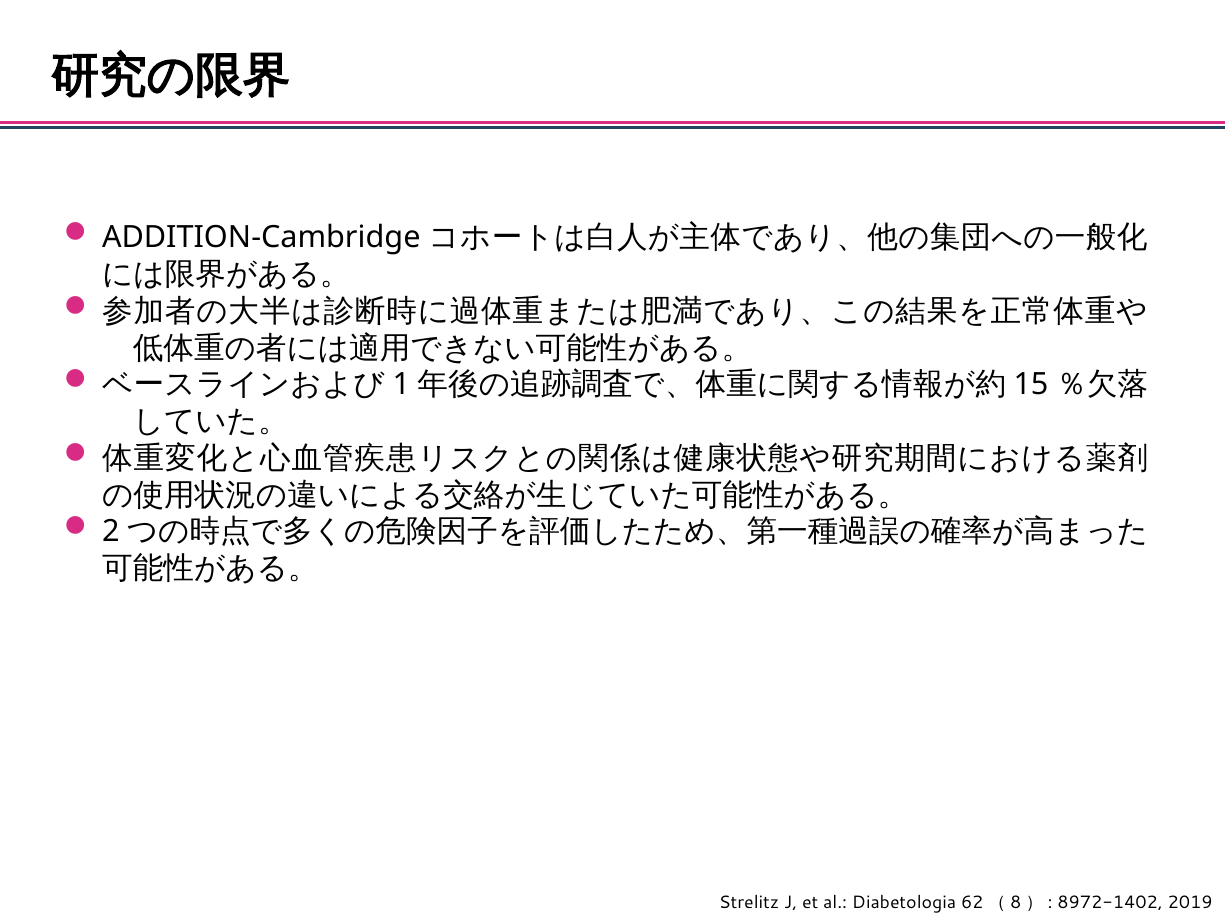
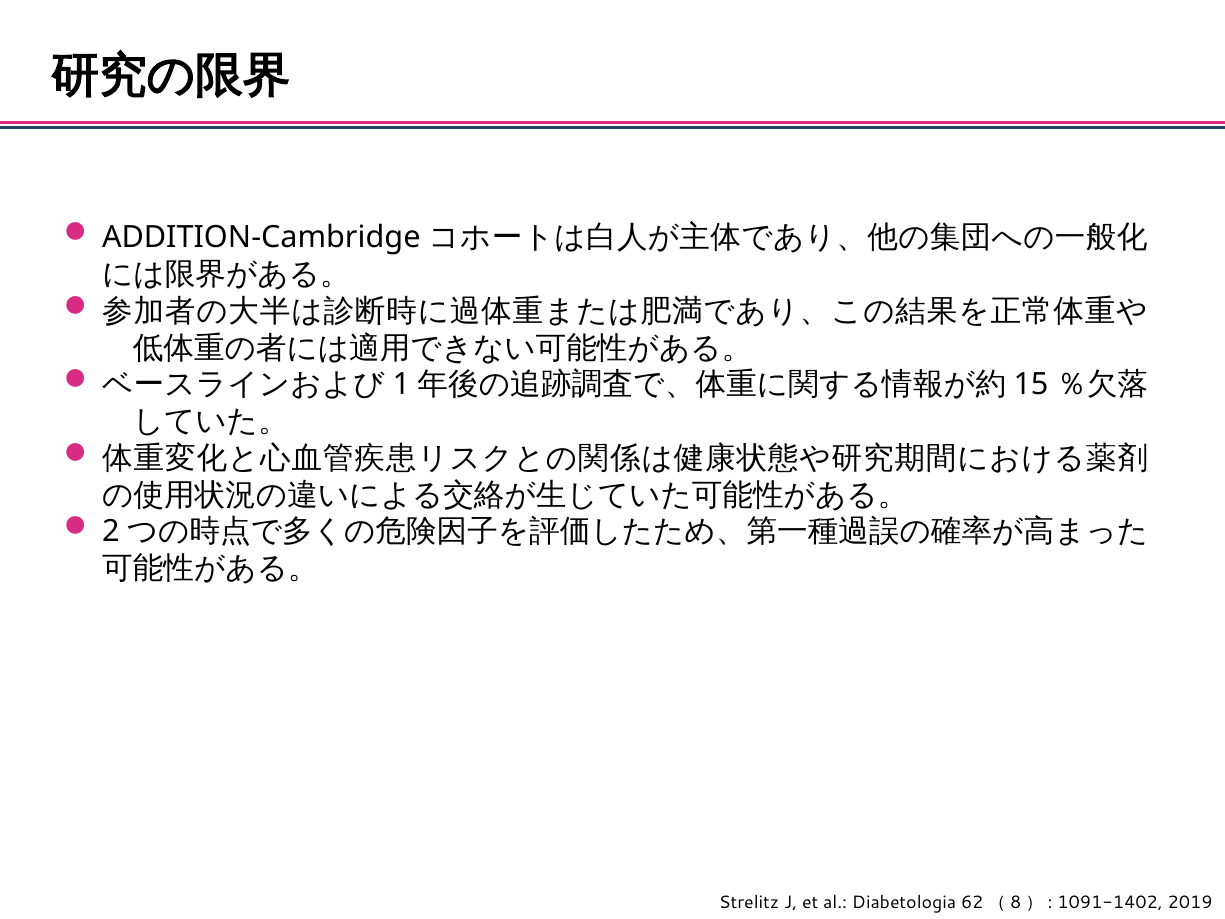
8972-1402: 8972-1402 -> 1091-1402 (1110, 903)
